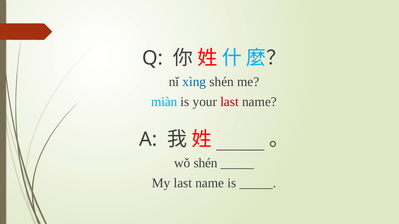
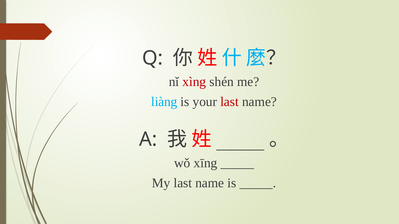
xìng colour: blue -> red (194, 82)
miàn: miàn -> liàng (164, 102)
wǒ shén: shén -> xīng (206, 163)
